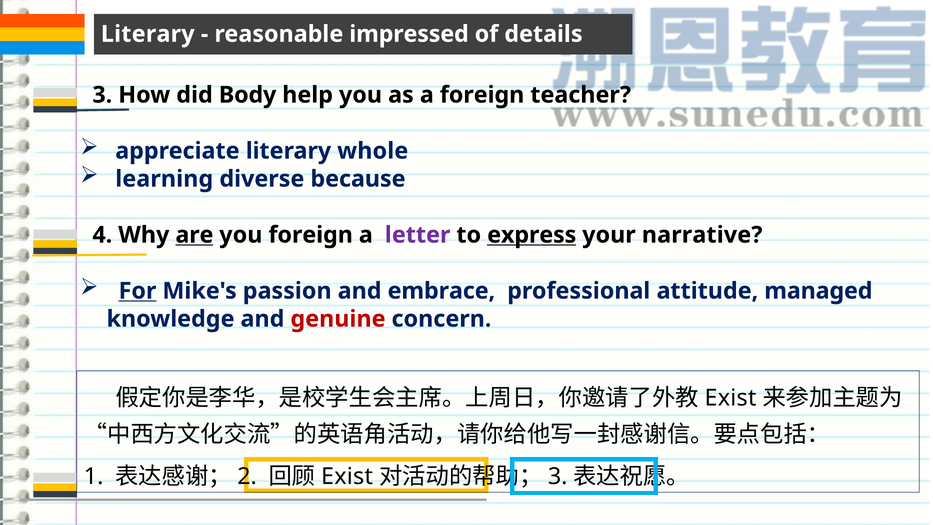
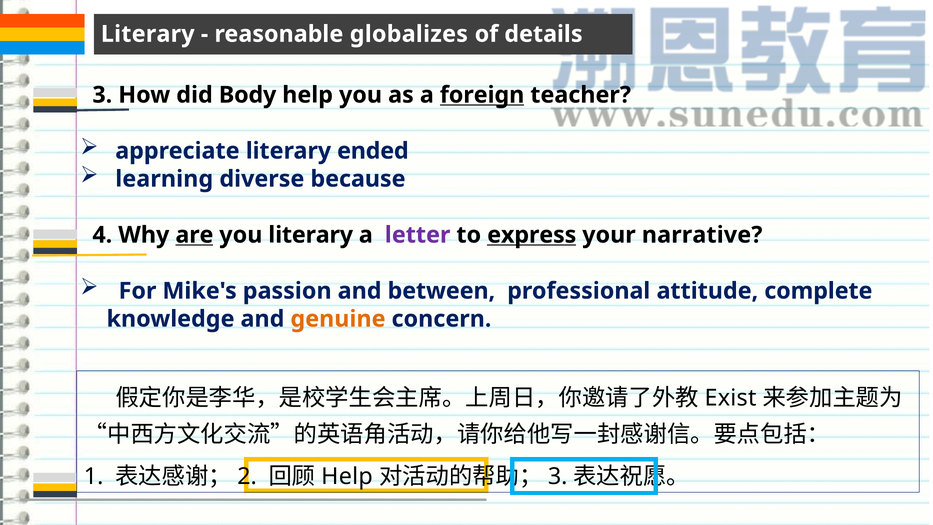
impressed: impressed -> globalizes (409, 34)
foreign underline: none -> present (482, 95)
whole: whole -> ended (373, 151)
you foreign: foreign -> literary (311, 235)
For underline: present -> none (137, 291)
embrace: embrace -> between (441, 291)
managed: managed -> complete (818, 291)
genuine colour: red -> orange (338, 319)
Exist: Exist -> Help (347, 476)
